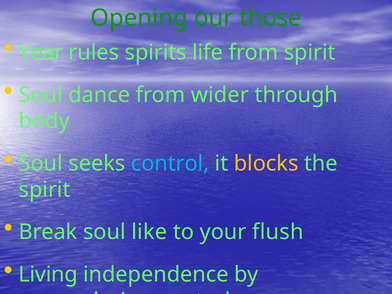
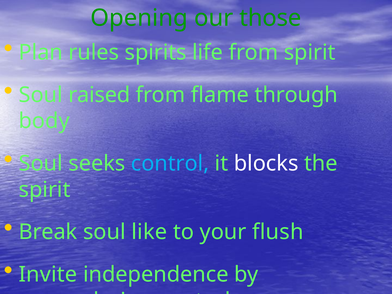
Year: Year -> Plan (41, 52)
dance: dance -> raised (99, 95)
wider: wider -> flame (220, 95)
blocks colour: yellow -> white (266, 163)
Living: Living -> Invite (48, 274)
